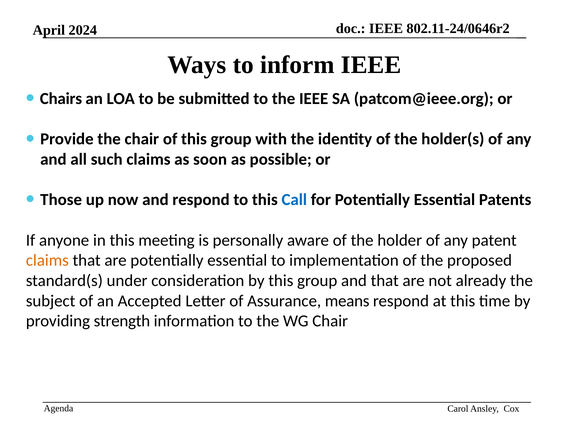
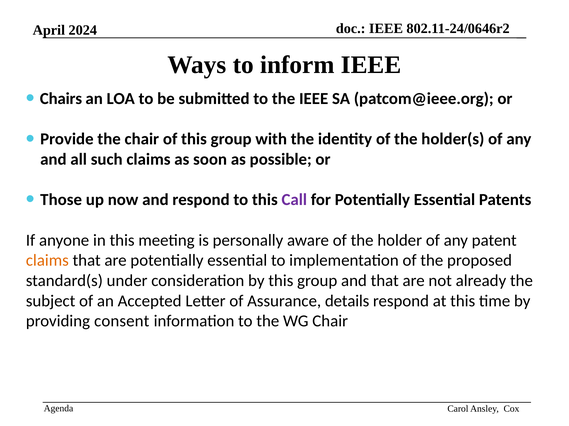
Call colour: blue -> purple (294, 200)
means: means -> details (347, 301)
strength: strength -> consent (122, 322)
